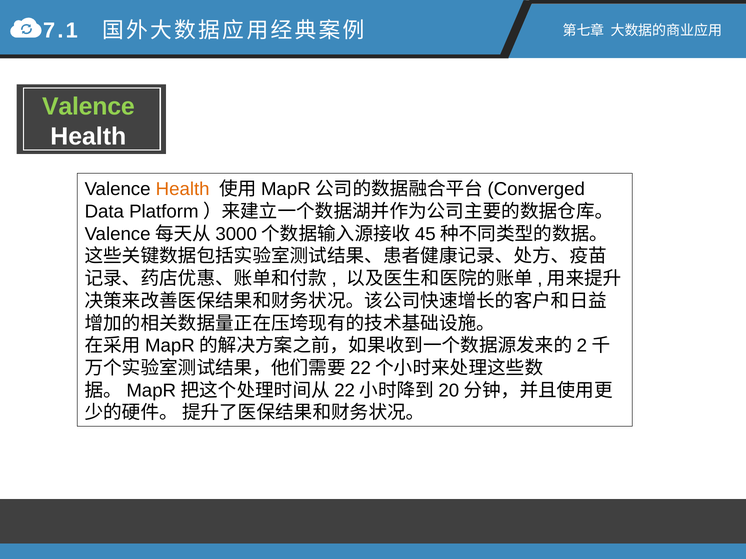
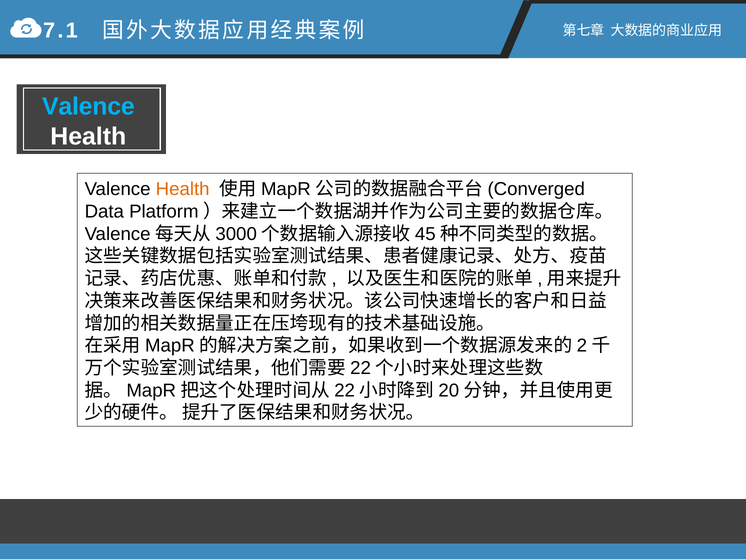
Valence colour: light green -> light blue (88, 107)
